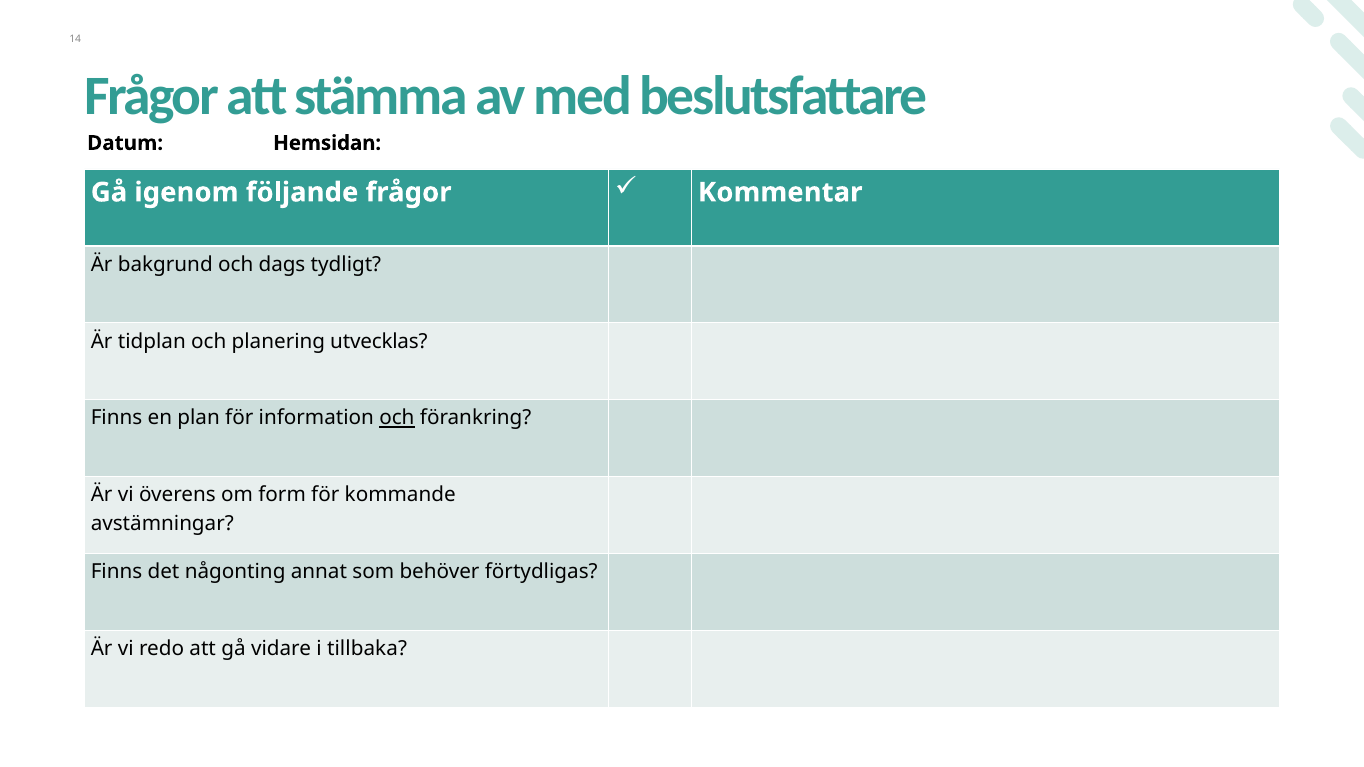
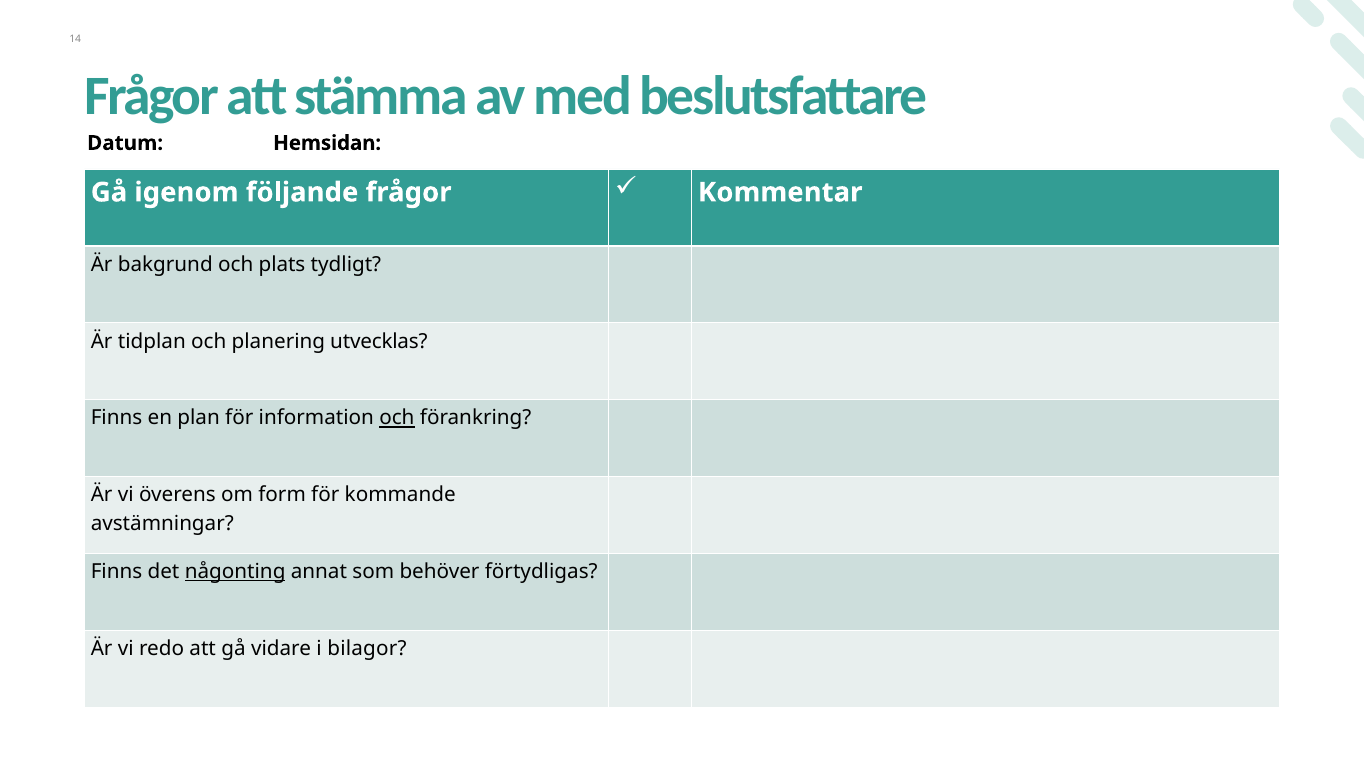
dags: dags -> plats (282, 264)
någonting underline: none -> present (235, 572)
tillbaka: tillbaka -> bilagor (367, 649)
